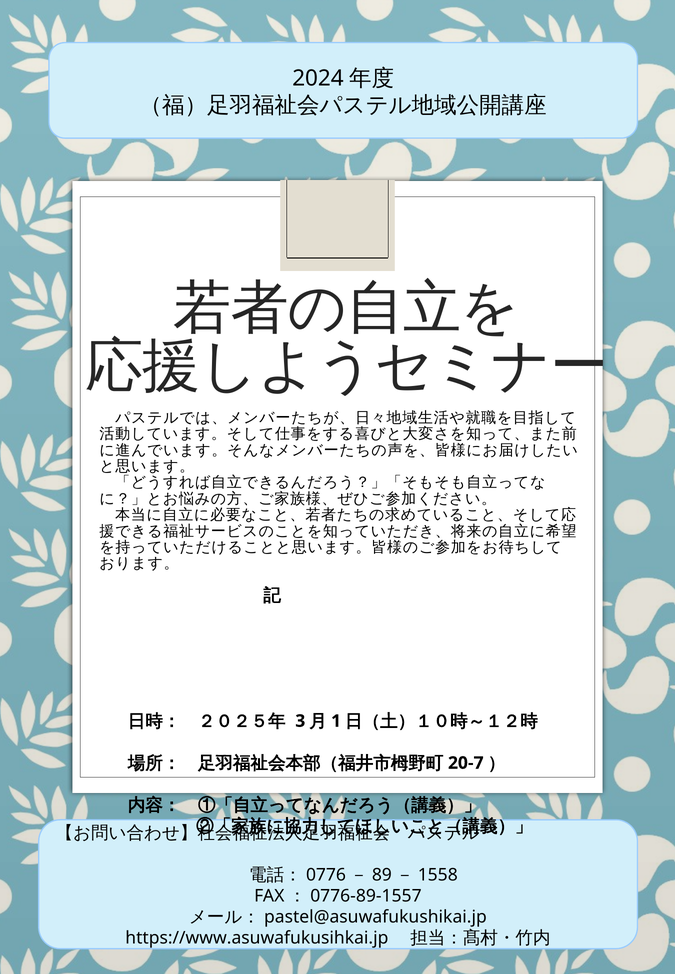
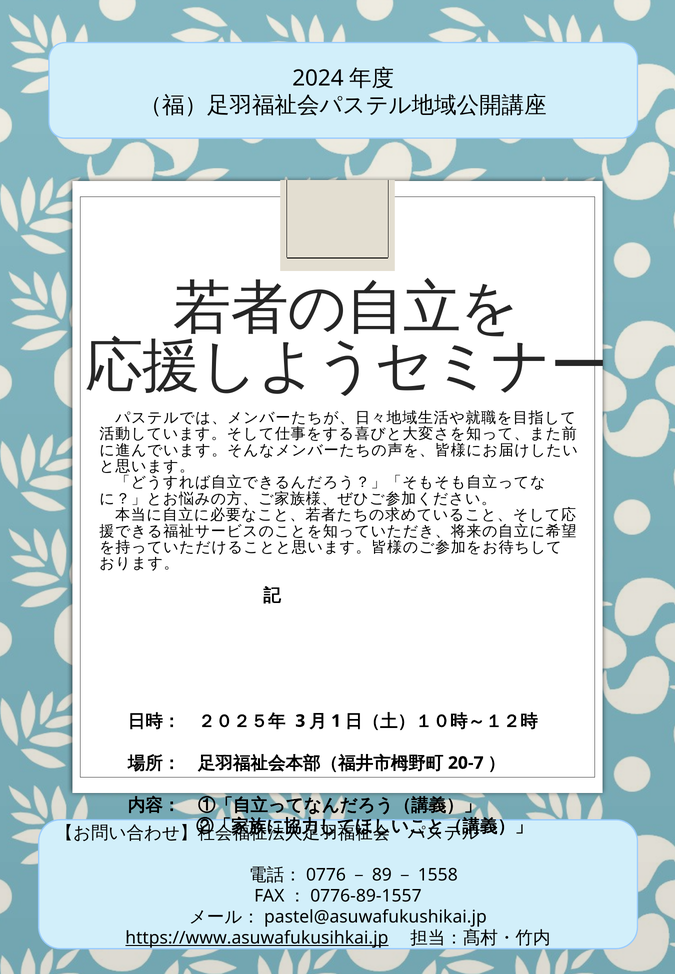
https://www.asuwafukusihkai.jp underline: none -> present (257, 939)
